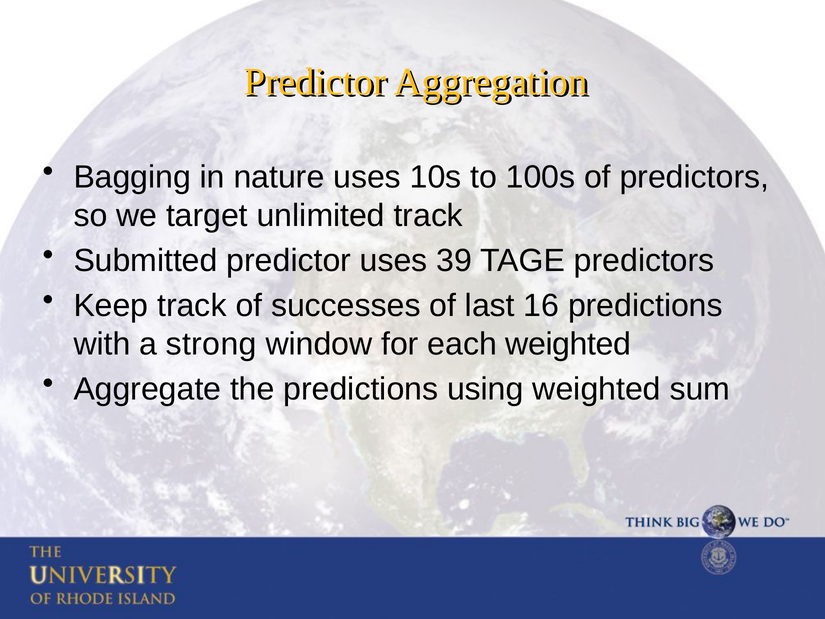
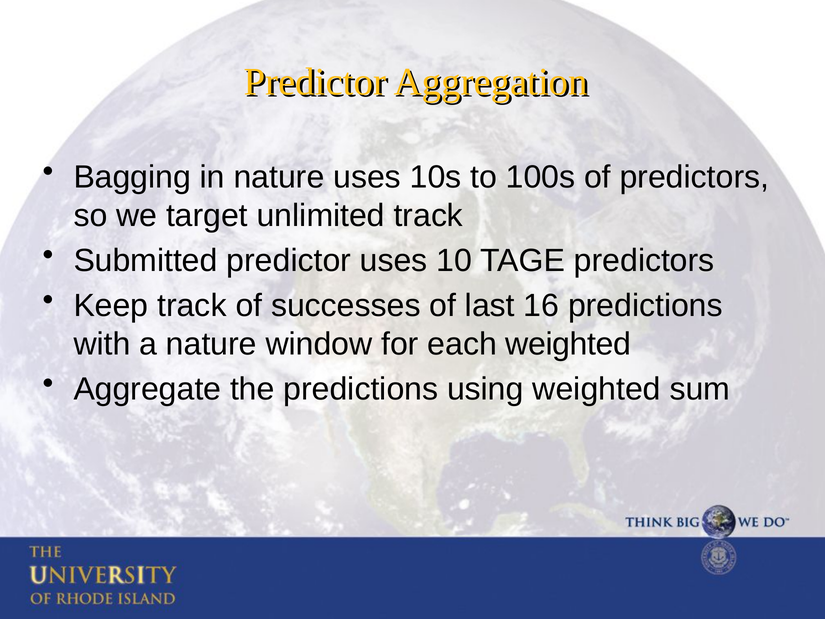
39: 39 -> 10 (454, 260)
a strong: strong -> nature (211, 344)
